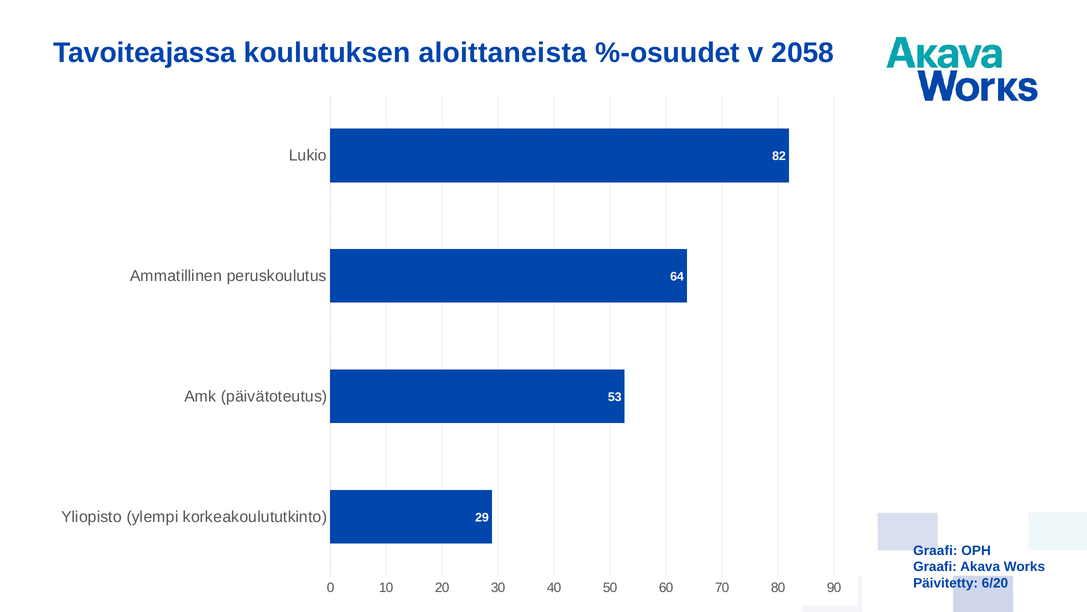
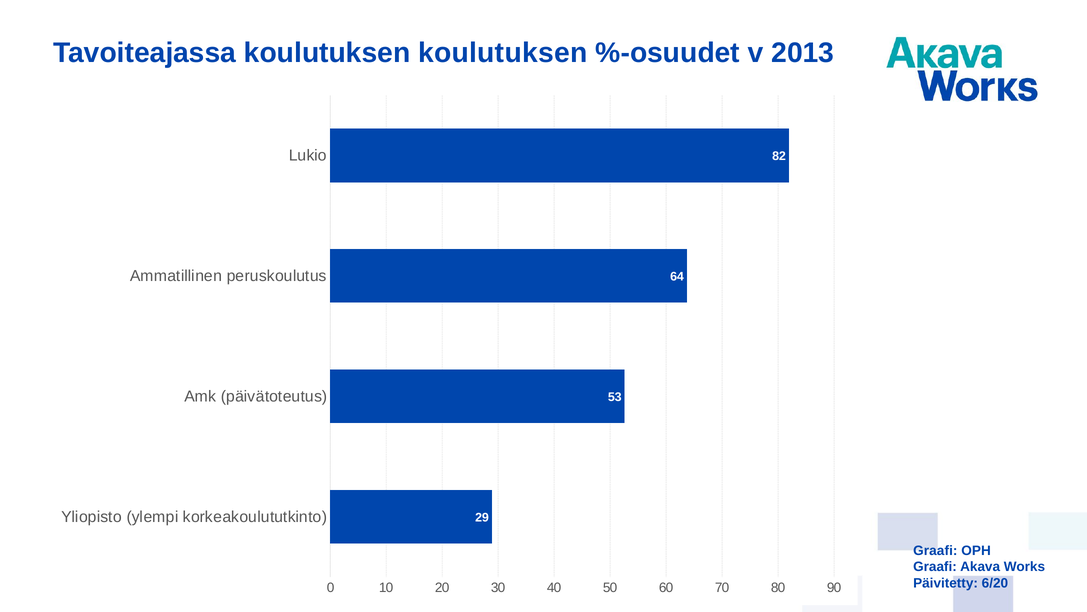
koulutuksen aloittaneista: aloittaneista -> koulutuksen (503, 53)
2058: 2058 -> 2013 (803, 53)
